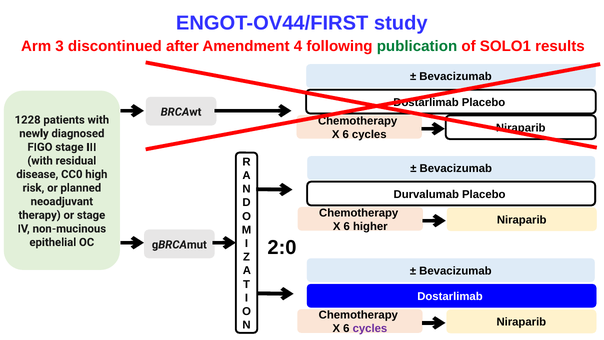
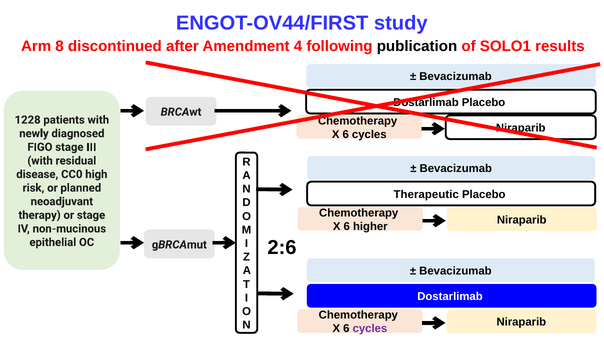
3: 3 -> 8 (60, 46)
publication colour: green -> black (417, 46)
Durvalumab: Durvalumab -> Therapeutic (426, 194)
2:0: 2:0 -> 2:6 (282, 248)
